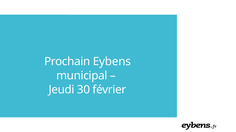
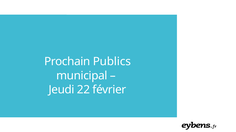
Eybens: Eybens -> Publics (112, 62)
30: 30 -> 22 (84, 90)
